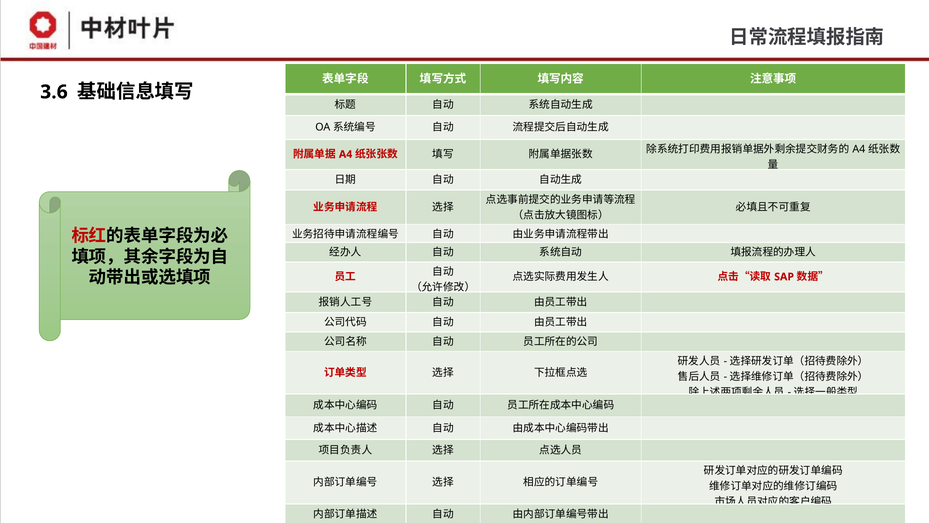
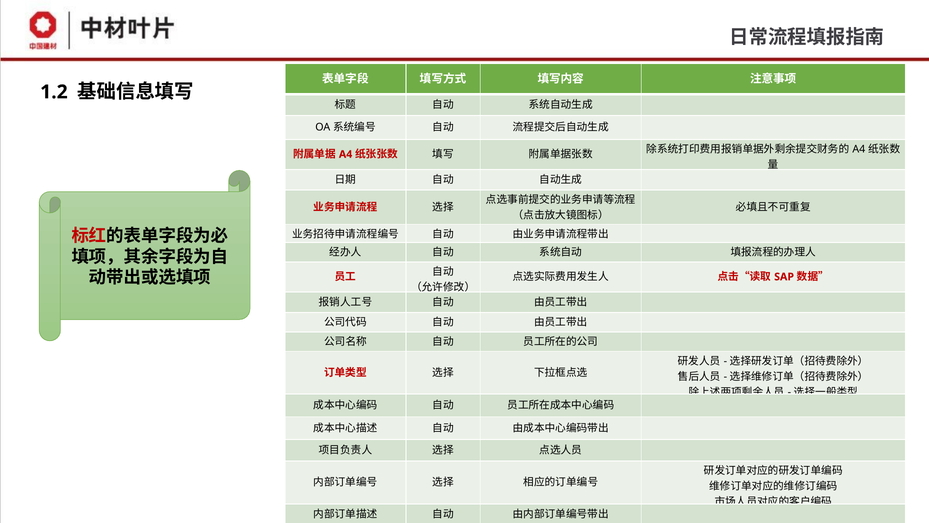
3.6: 3.6 -> 1.2 (54, 92)
